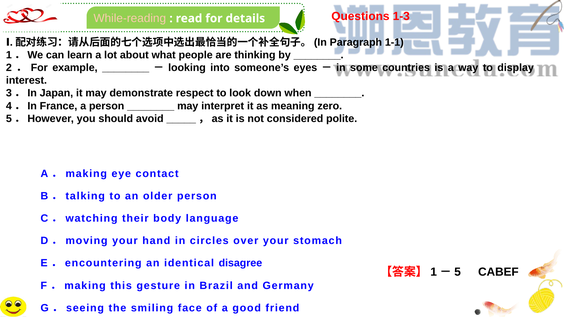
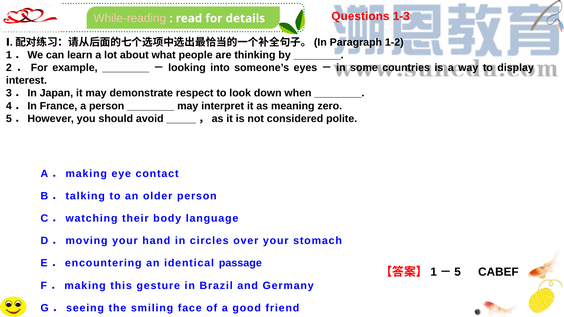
1-1: 1-1 -> 1-2 (394, 42)
disagree: disagree -> passage (240, 263)
